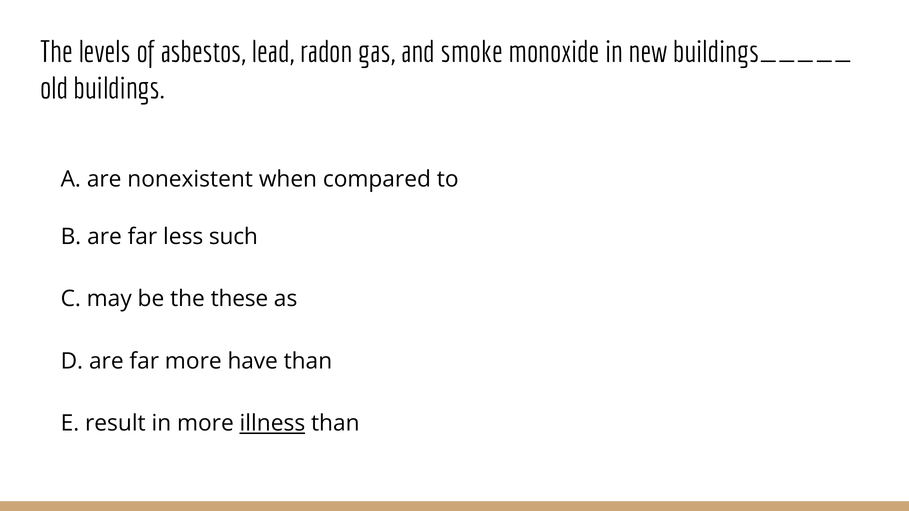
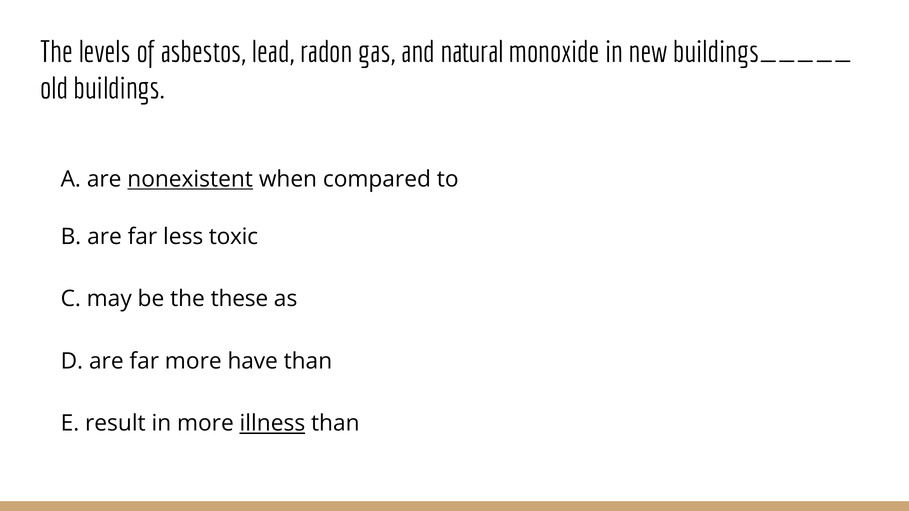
smoke: smoke -> natural (472, 53)
nonexistent underline: none -> present (190, 179)
such: such -> toxic (233, 237)
